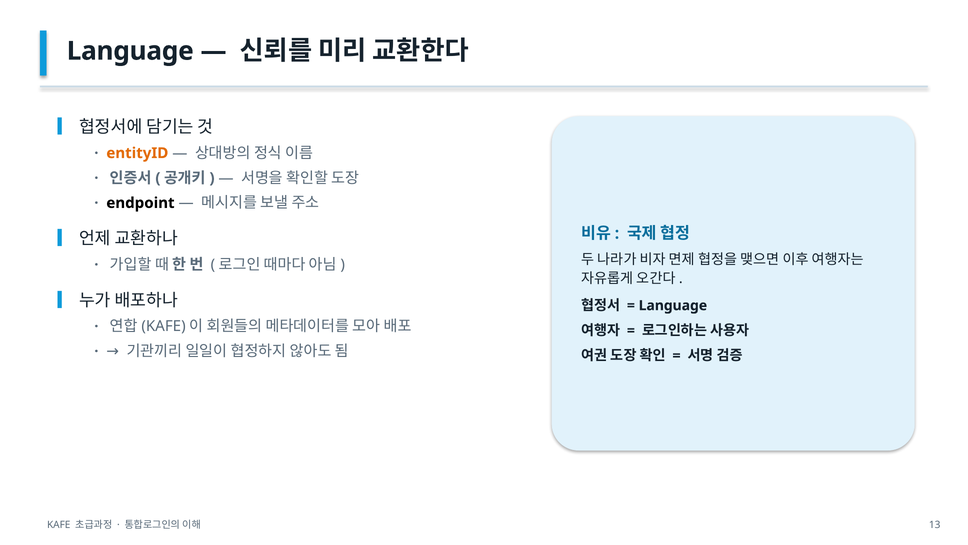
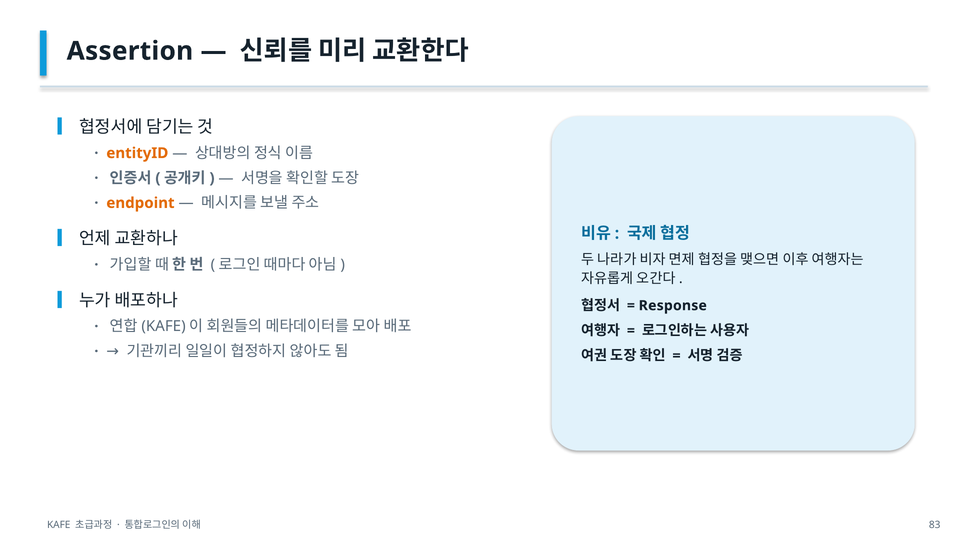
Language: Language -> Assertion (130, 51)
endpoint colour: black -> orange (140, 203)
Language: Language -> Response (673, 305)
13: 13 -> 83 (935, 524)
